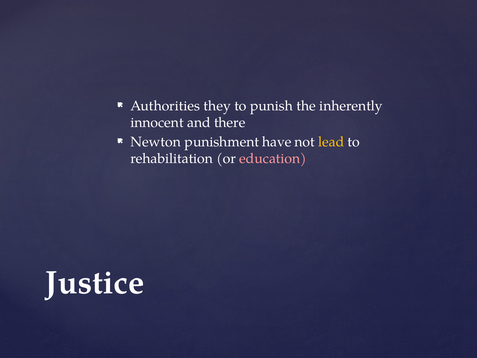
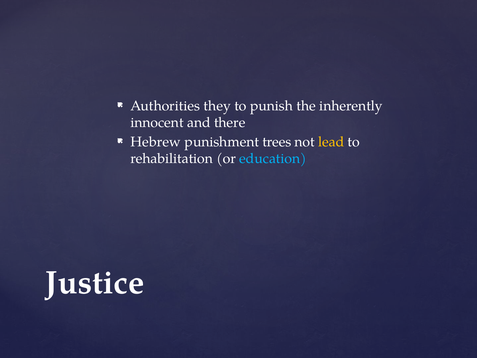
Newton: Newton -> Hebrew (156, 142)
have: have -> trees (277, 142)
education colour: pink -> light blue (273, 159)
